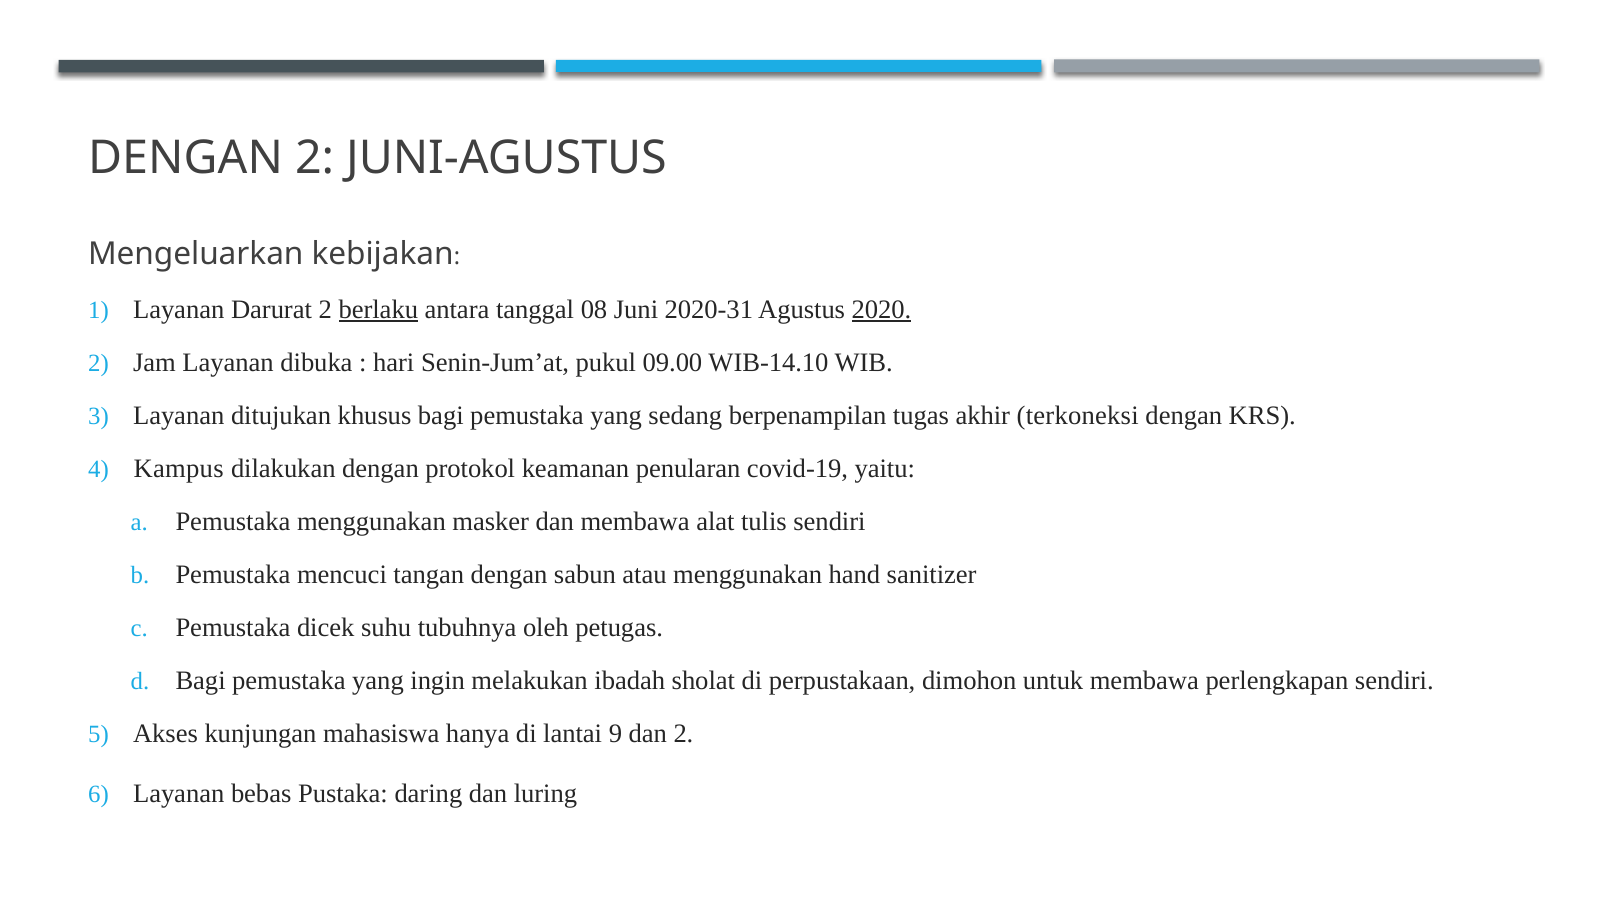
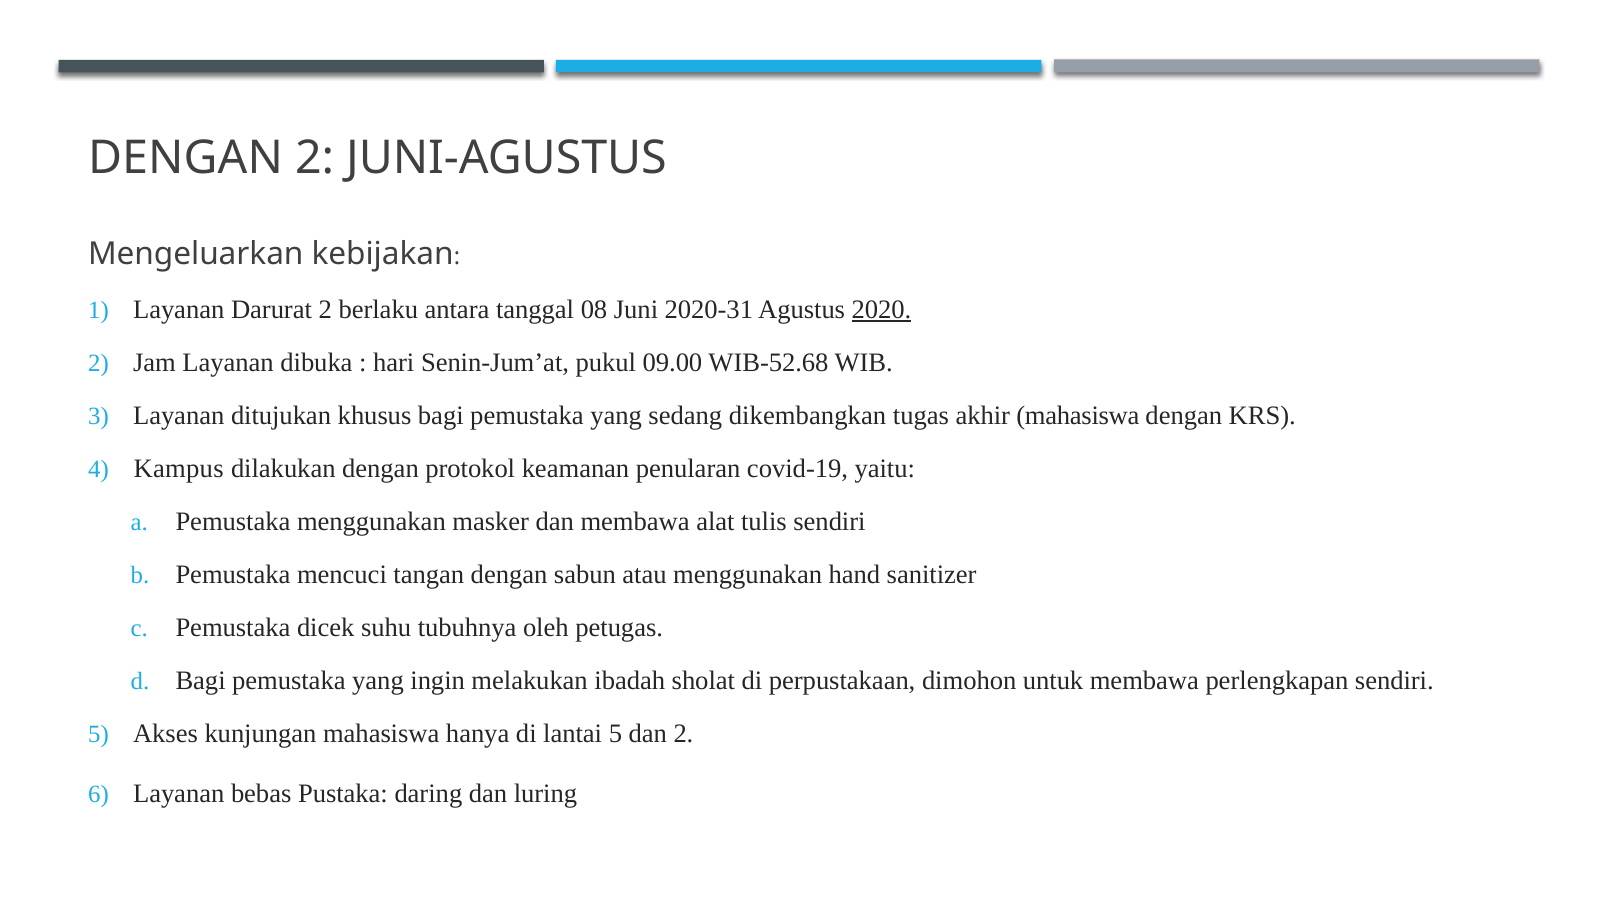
berlaku underline: present -> none (378, 310)
WIB-14.10: WIB-14.10 -> WIB-52.68 (769, 363)
berpenampilan: berpenampilan -> dikembangkan (808, 416)
akhir terkoneksi: terkoneksi -> mahasiswa (1078, 416)
lantai 9: 9 -> 5 (615, 734)
